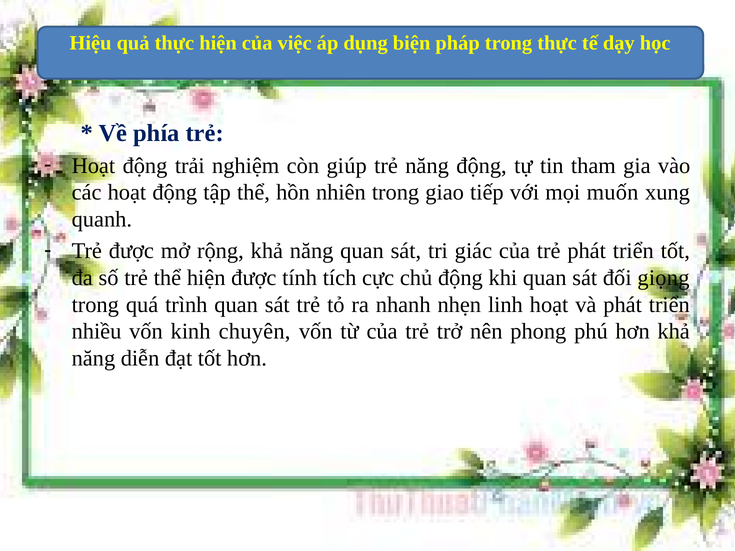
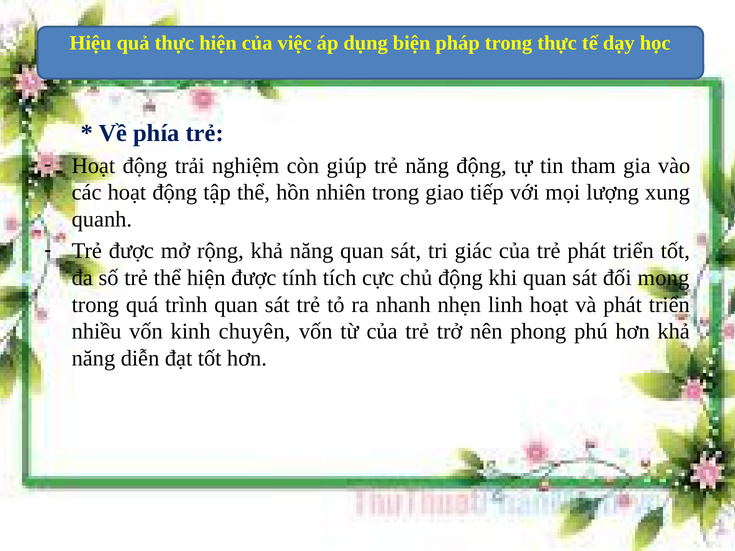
muốn: muốn -> lượng (613, 193)
giọng: giọng -> mong (663, 278)
